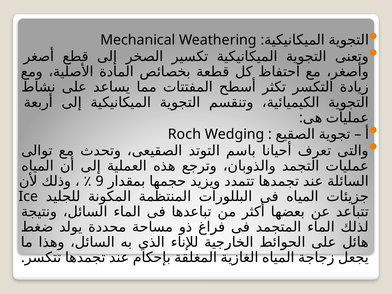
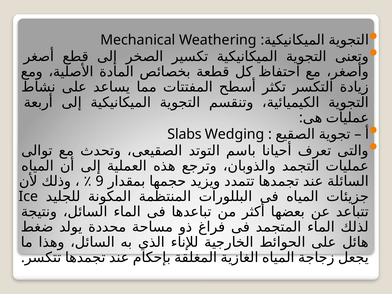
Roch: Roch -> Slabs (185, 134)
